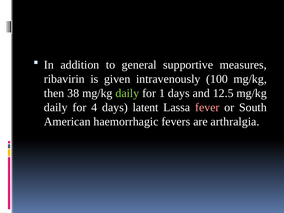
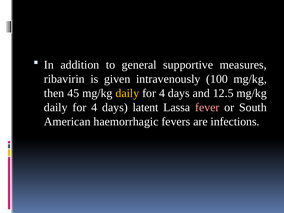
38: 38 -> 45 (73, 93)
daily colour: light green -> yellow (127, 93)
1: 1 -> 4 (162, 93)
arthralgia: arthralgia -> infections (235, 122)
